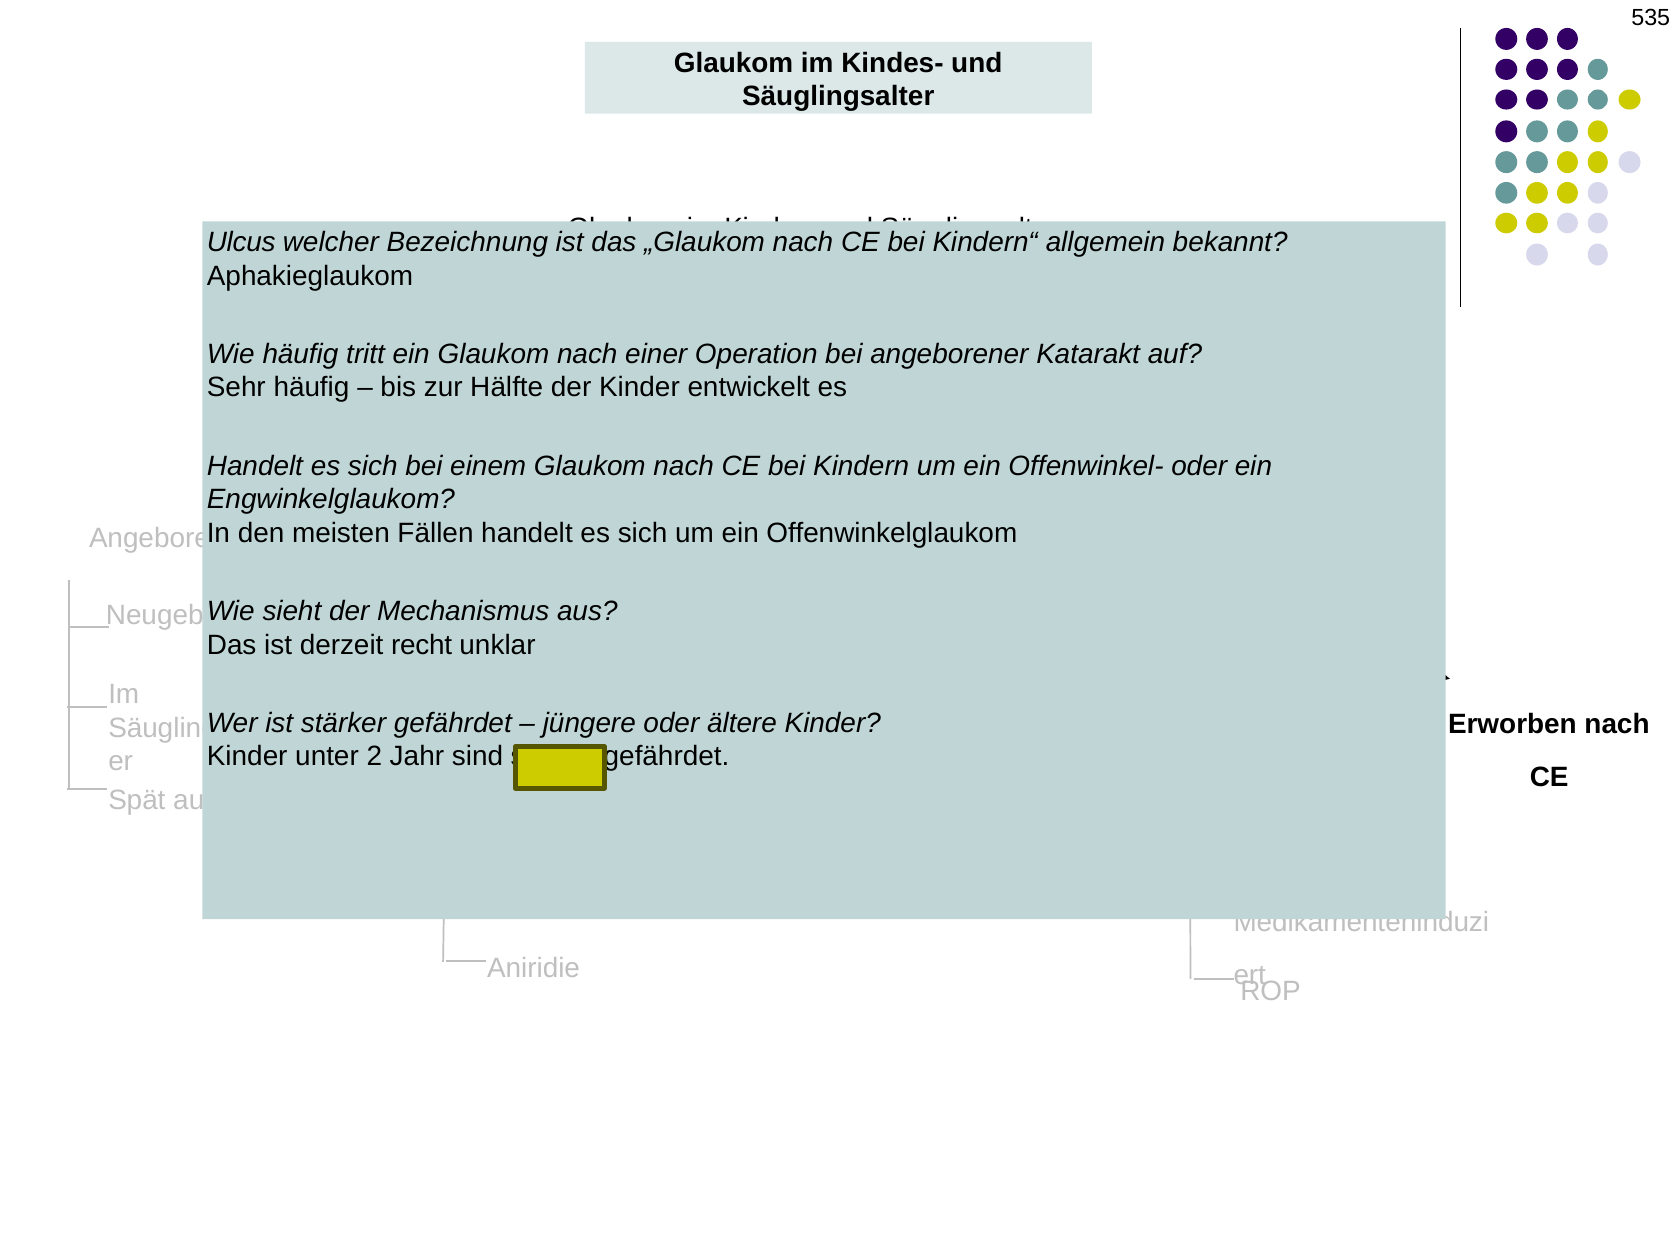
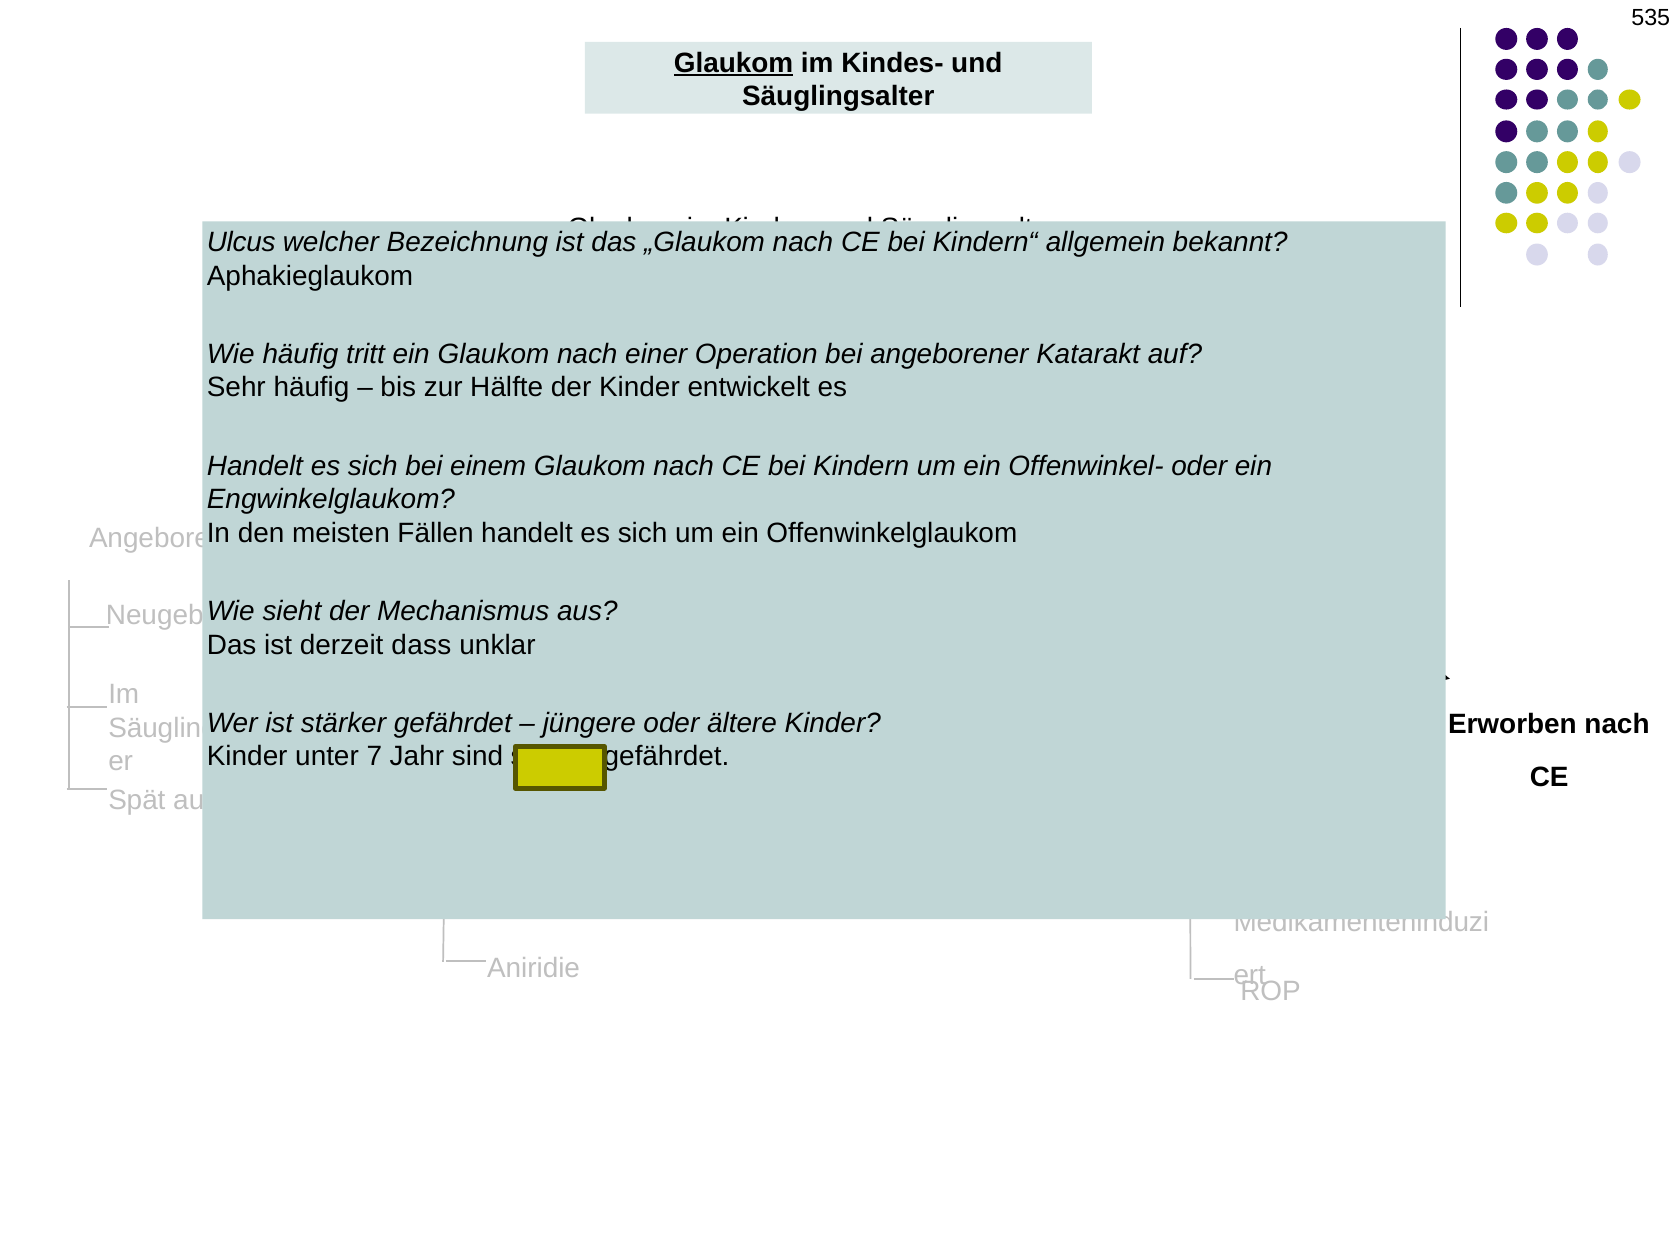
Glaukom underline: none -> present (734, 63)
recht: recht -> dass (421, 645)
2: 2 -> 7 (374, 756)
